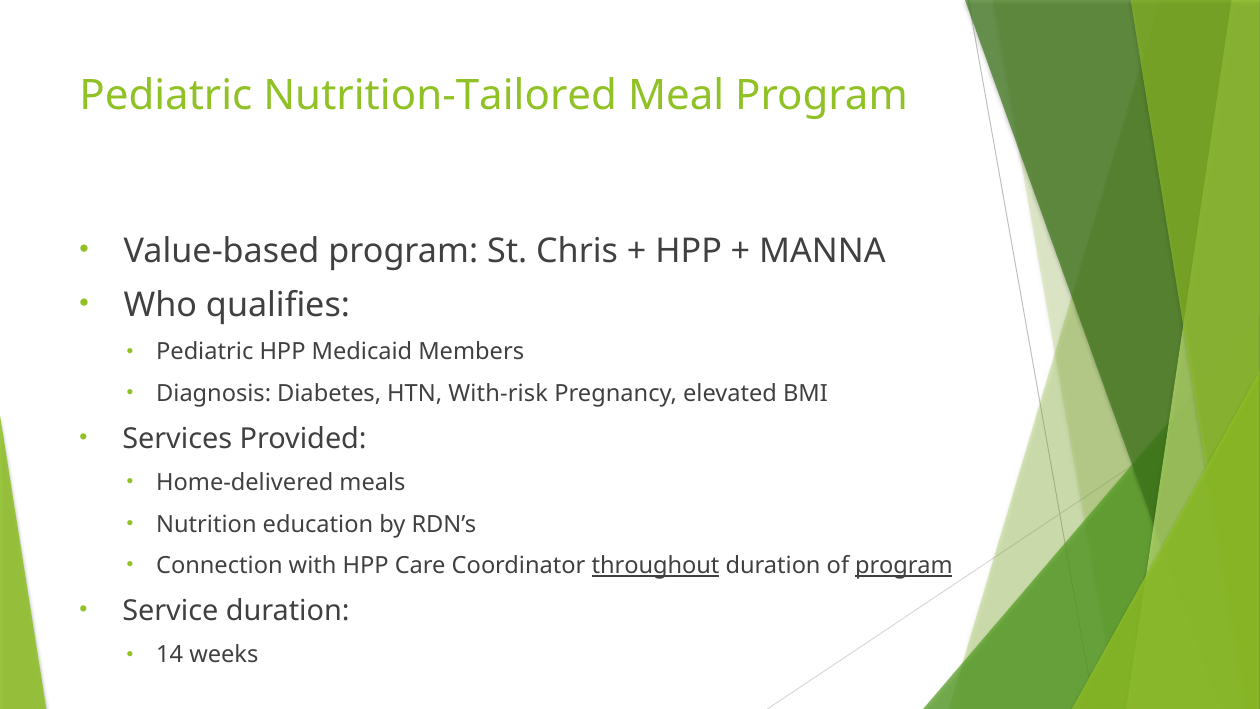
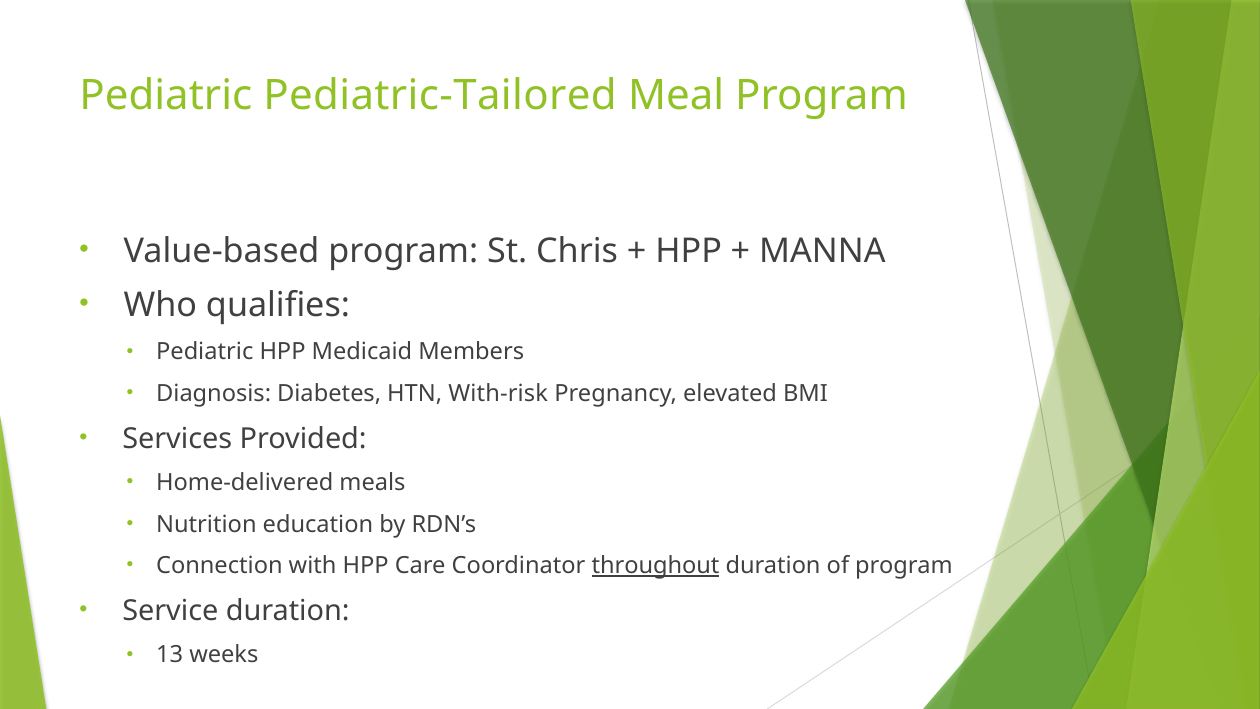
Nutrition-Tailored: Nutrition-Tailored -> Pediatric-Tailored (440, 96)
program underline: present -> none (904, 566)
14: 14 -> 13 (170, 655)
